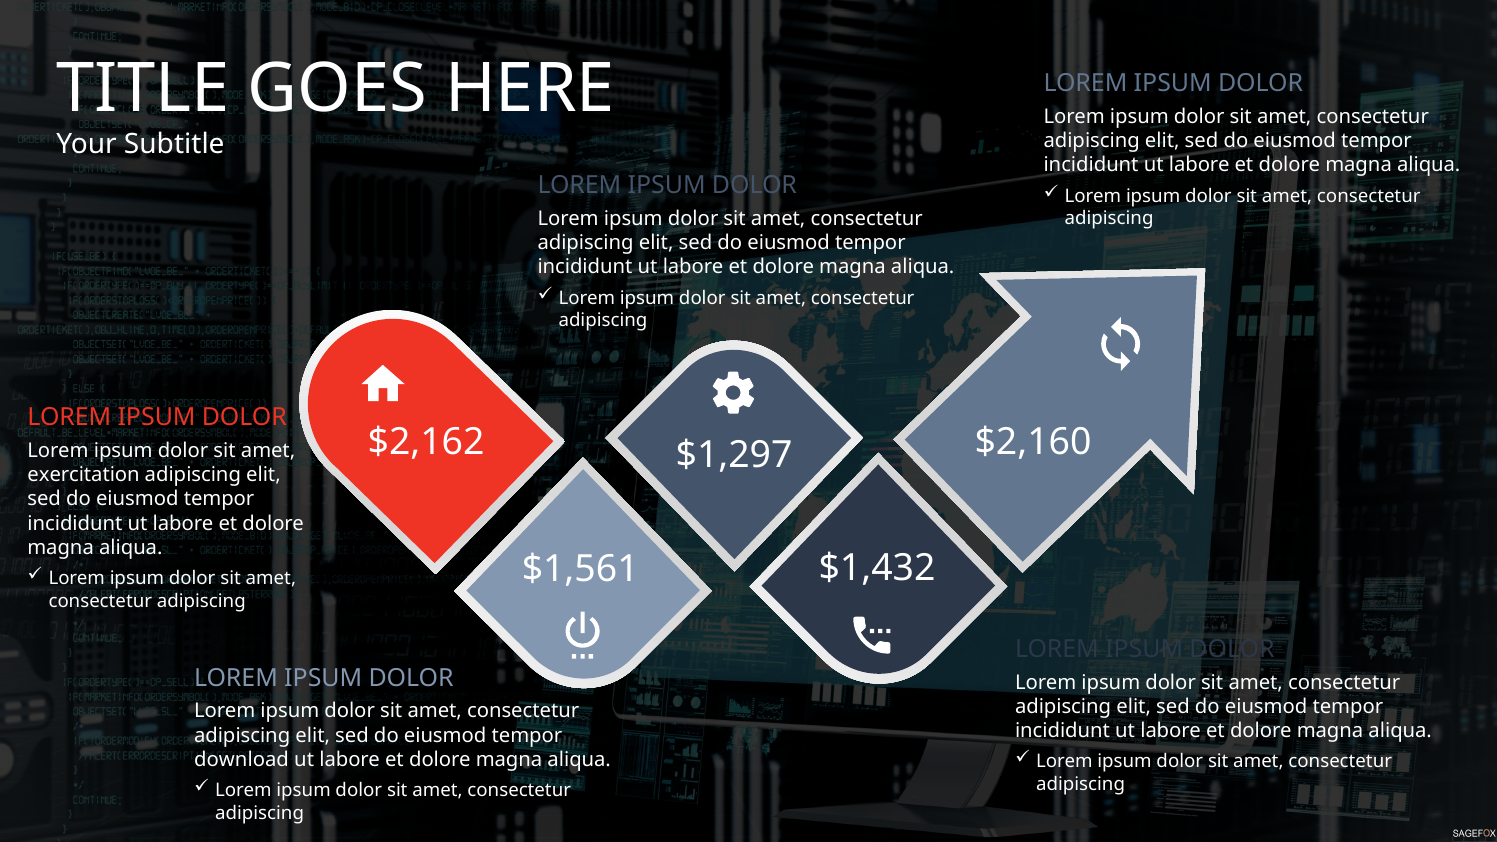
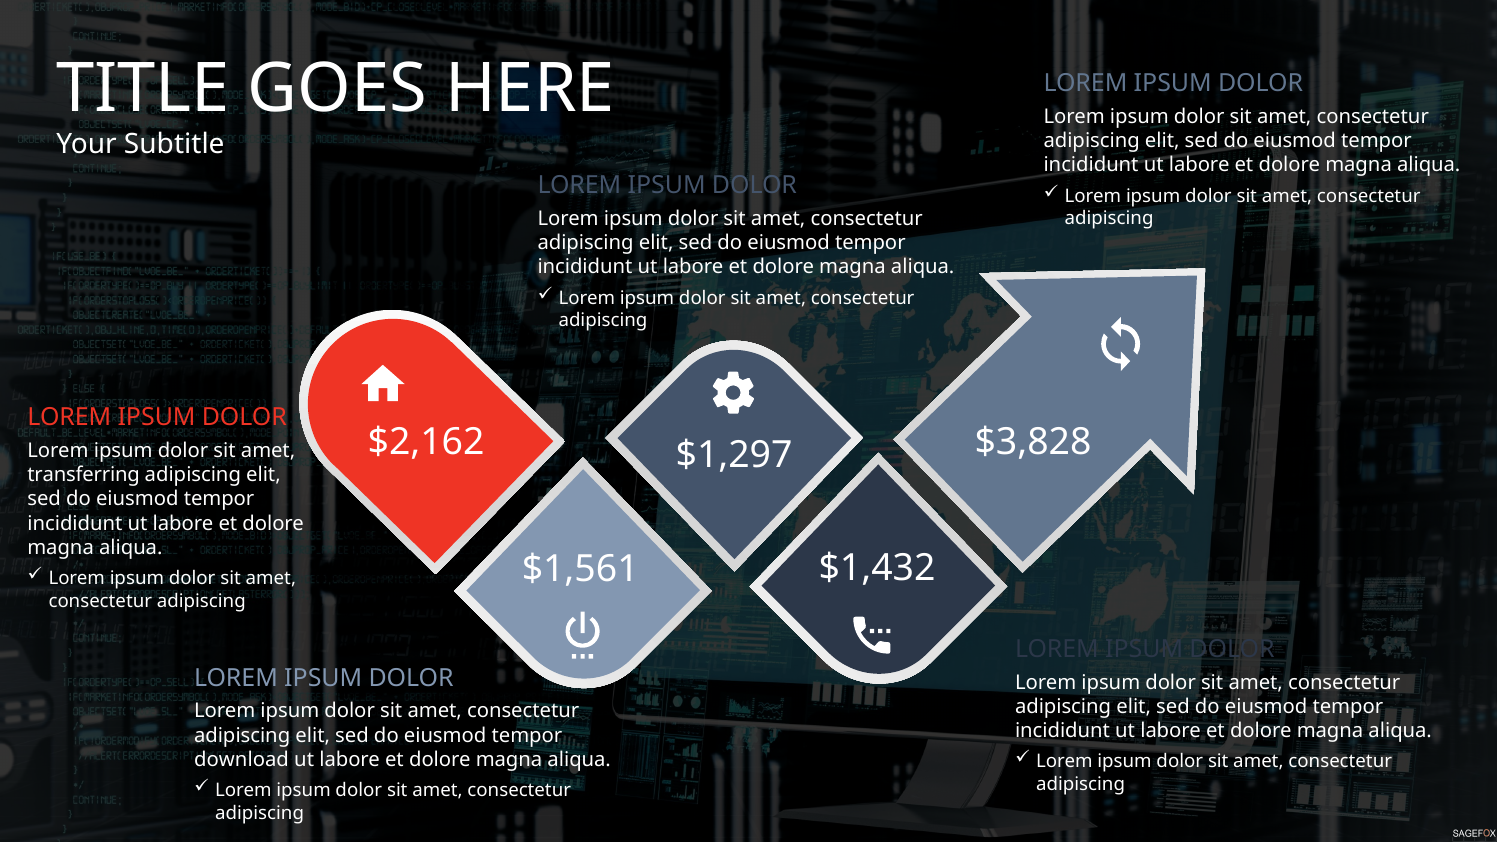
$2,160: $2,160 -> $3,828 (1033, 443)
exercitation: exercitation -> transferring (84, 475)
